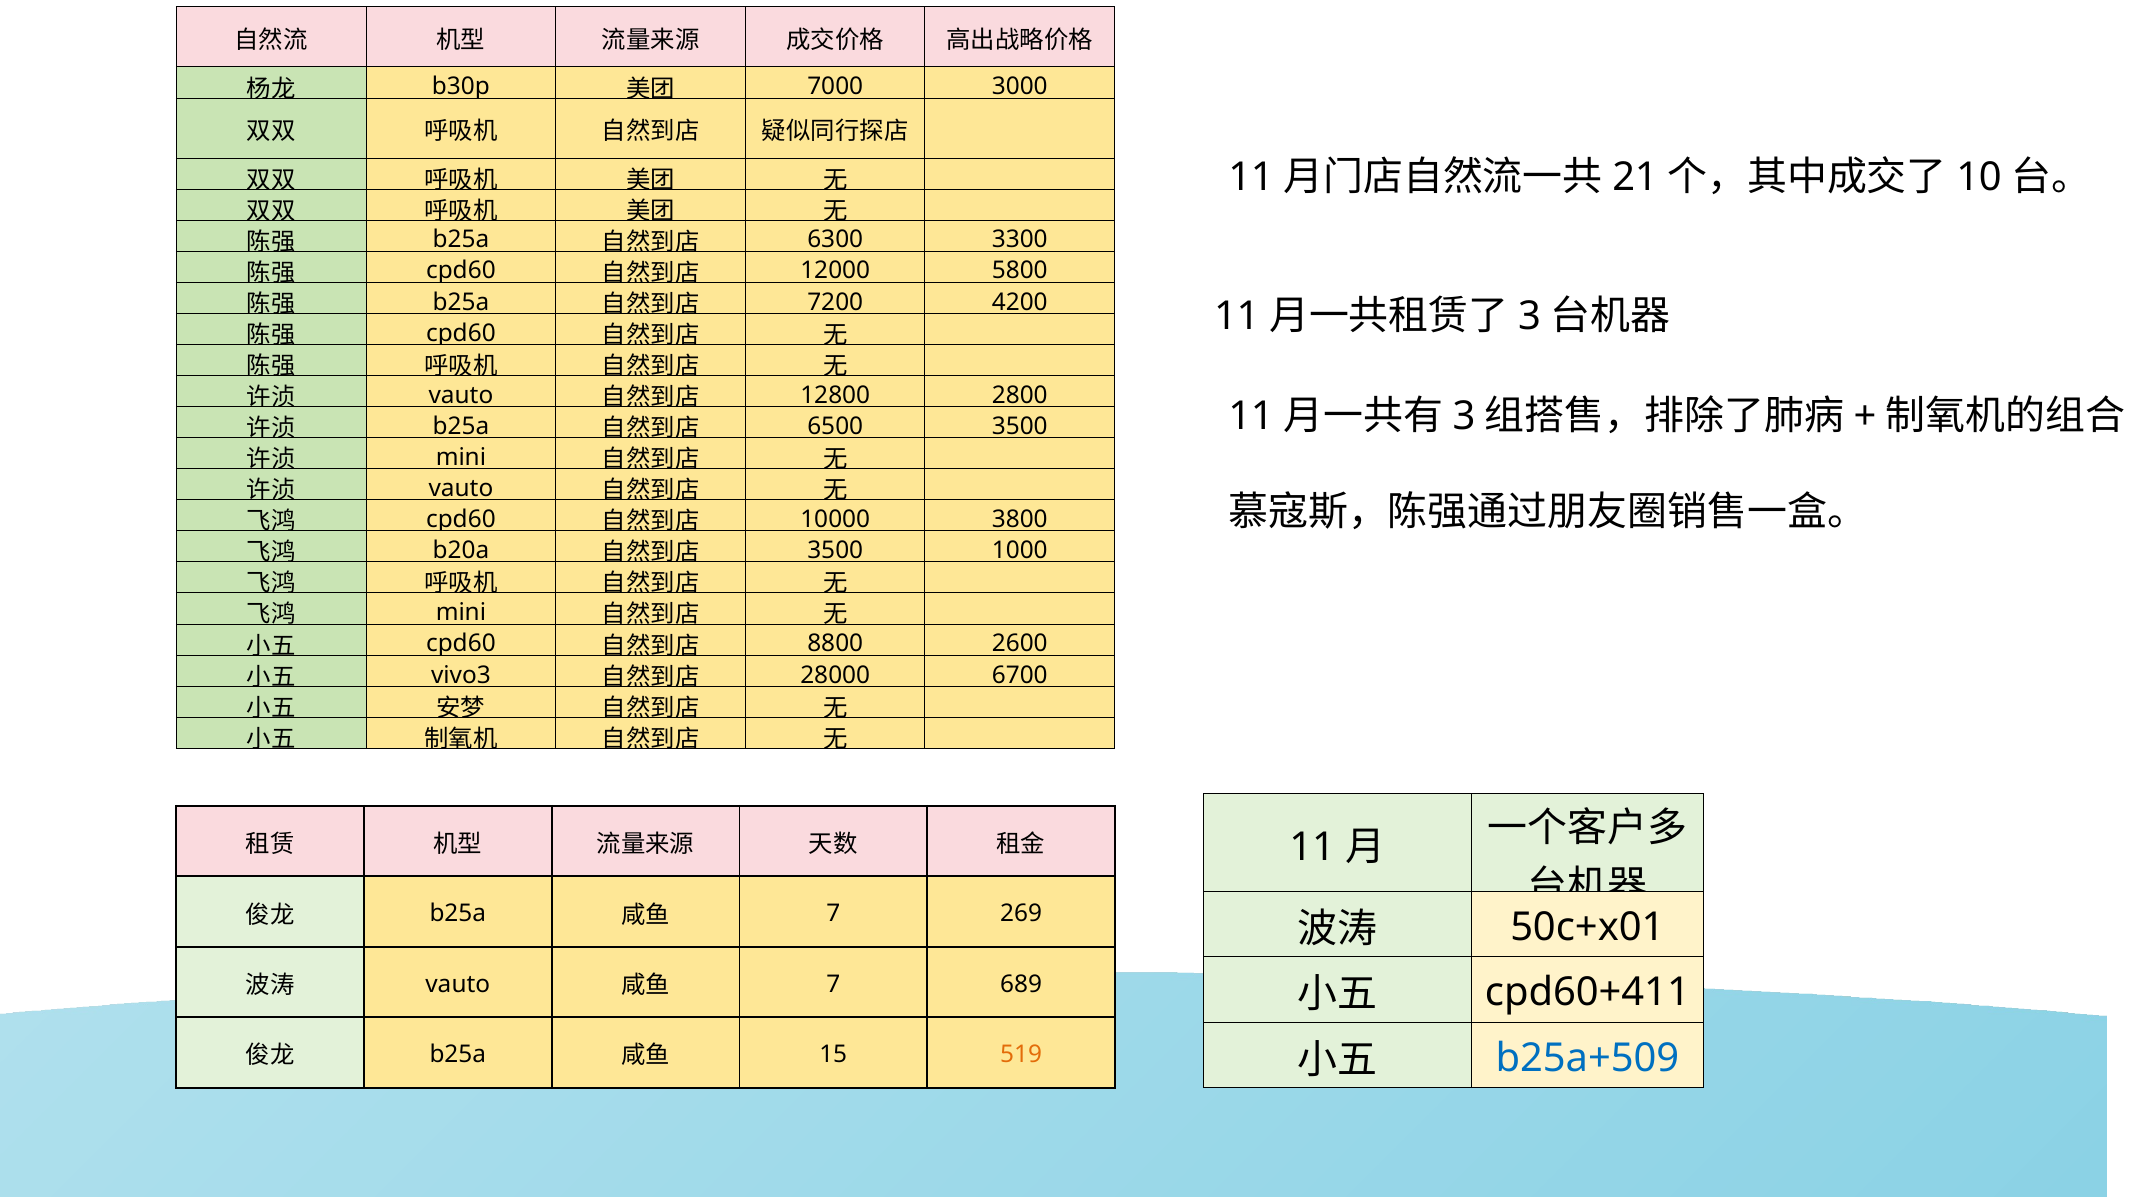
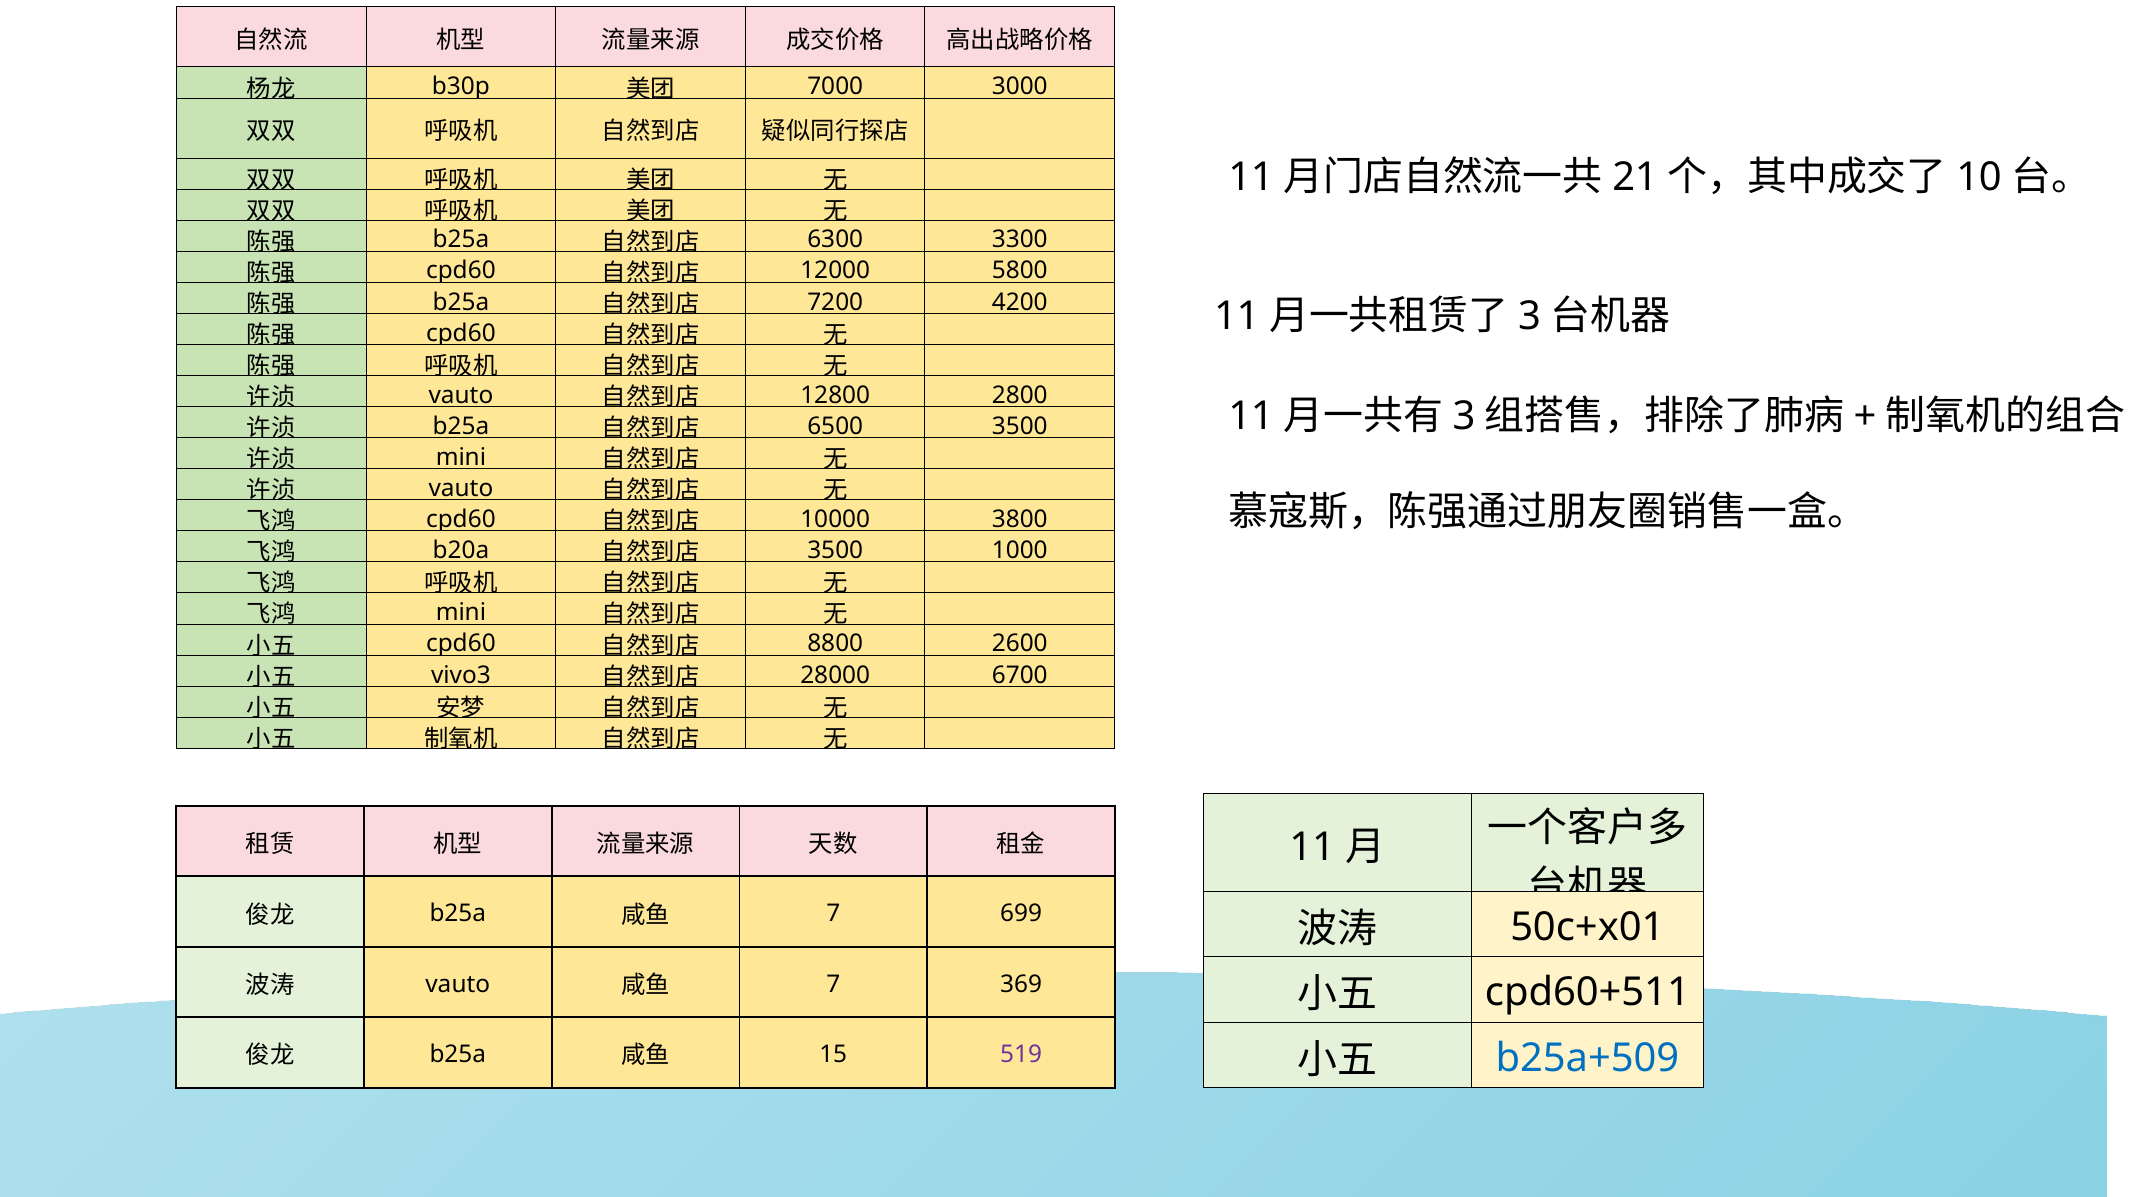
269: 269 -> 699 (1021, 914)
689: 689 -> 369 (1021, 985)
cpd60+411: cpd60+411 -> cpd60+511 (1587, 993)
519 colour: orange -> purple (1021, 1055)
